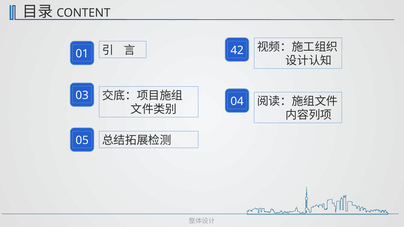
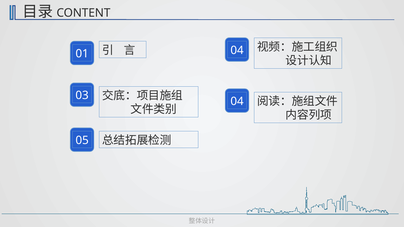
42: 42 -> 04 (237, 50)
